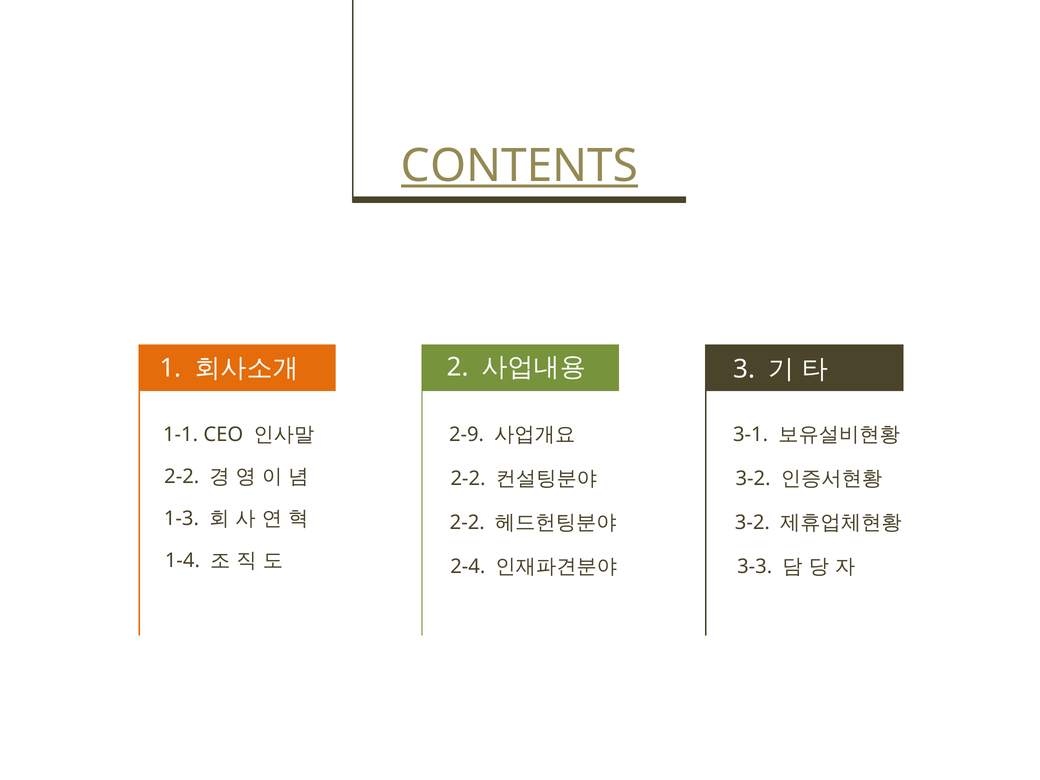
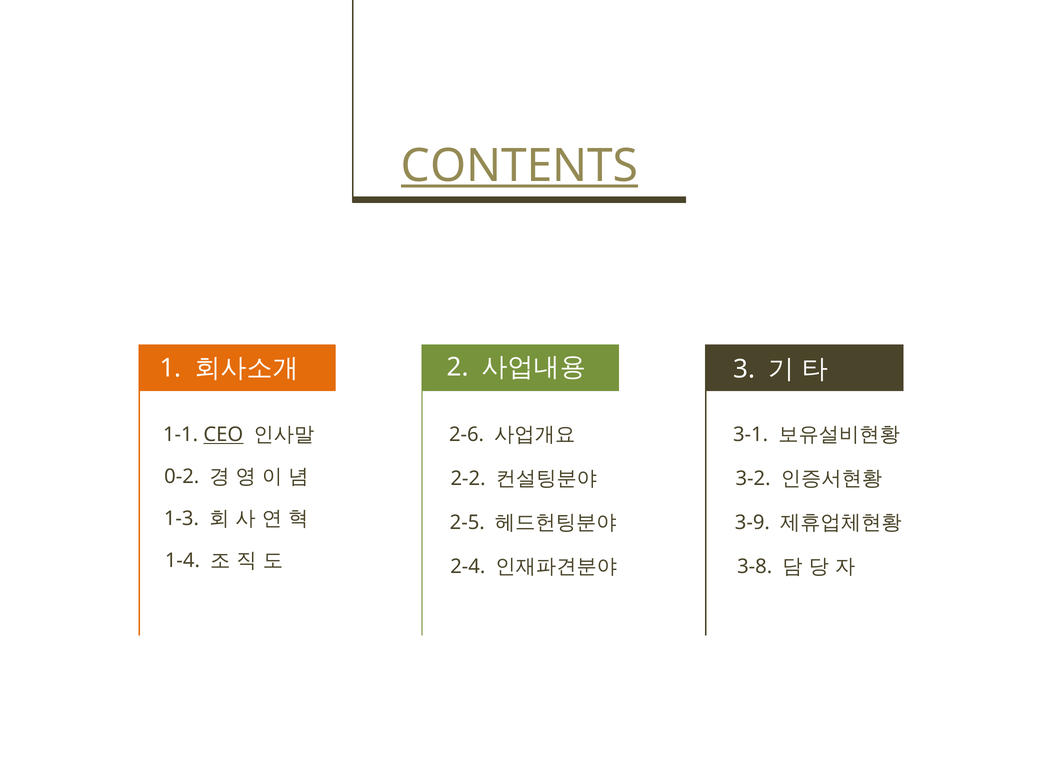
CEO underline: none -> present (223, 435)
2-9: 2-9 -> 2-6 (467, 435)
2-2: 2-2 -> 0-2 (182, 477)
3-2: 3-2 -> 3-9 (752, 523)
2-2: 2-2 -> 2-5 (467, 523)
3-3: 3-3 -> 3-8 (755, 566)
